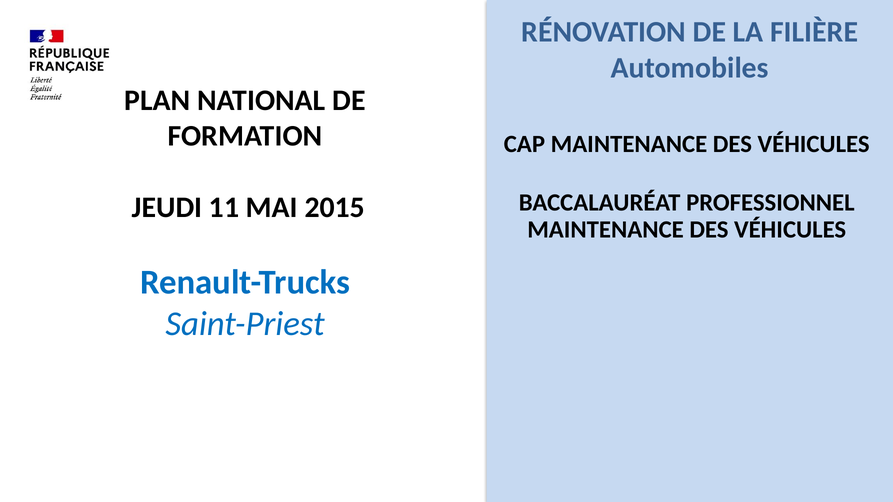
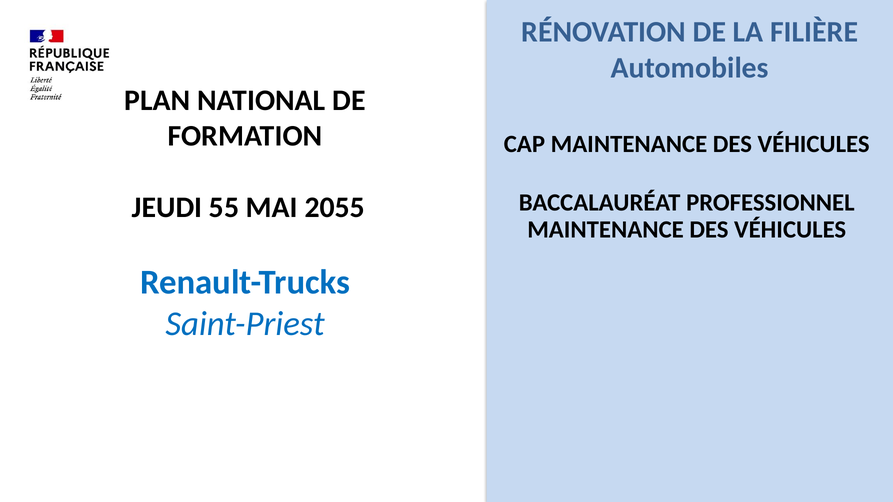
11: 11 -> 55 (224, 208)
2015: 2015 -> 2055 (335, 208)
